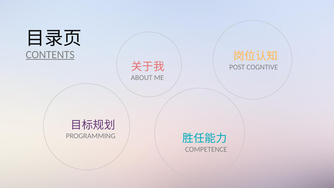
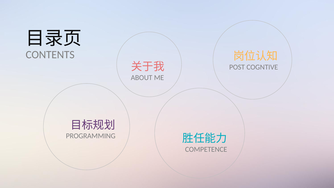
CONTENTS underline: present -> none (50, 55)
